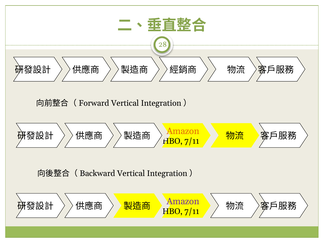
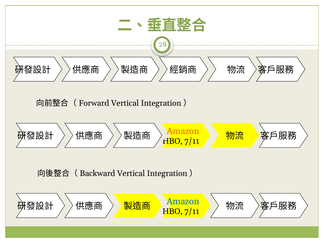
Amazon colour: purple -> blue (183, 201)
